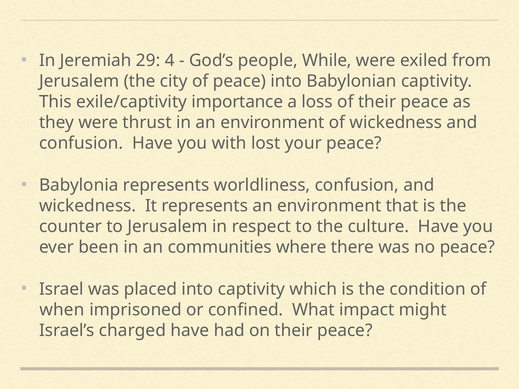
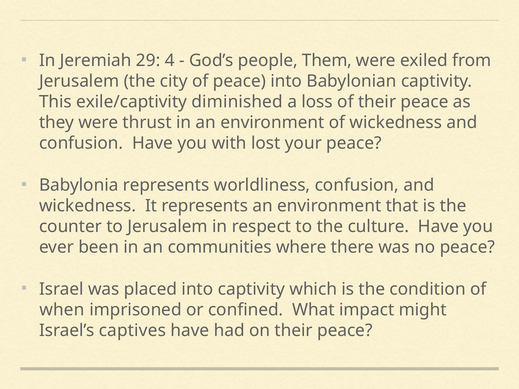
While: While -> Them (327, 61)
importance: importance -> diminished (237, 102)
charged: charged -> captives (132, 331)
